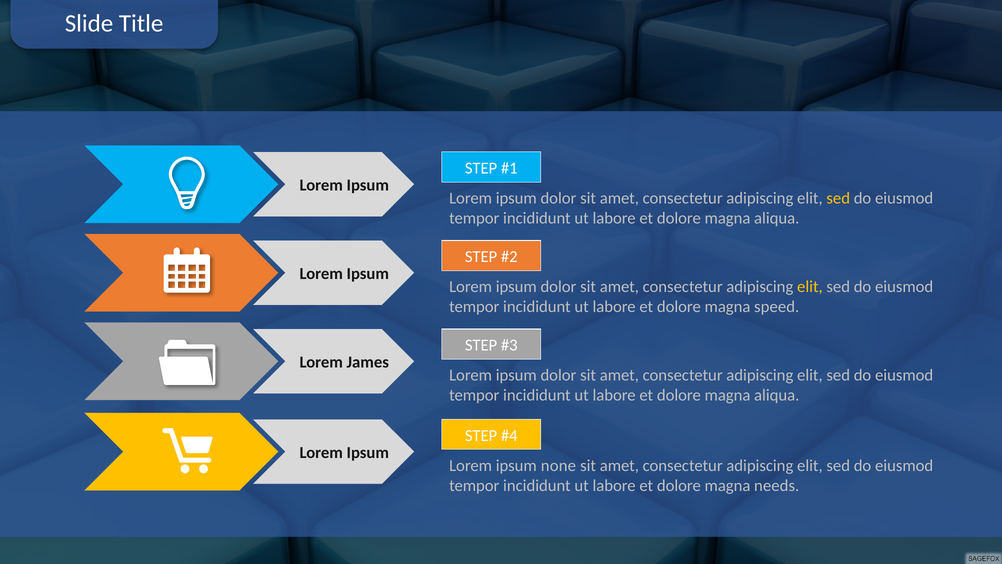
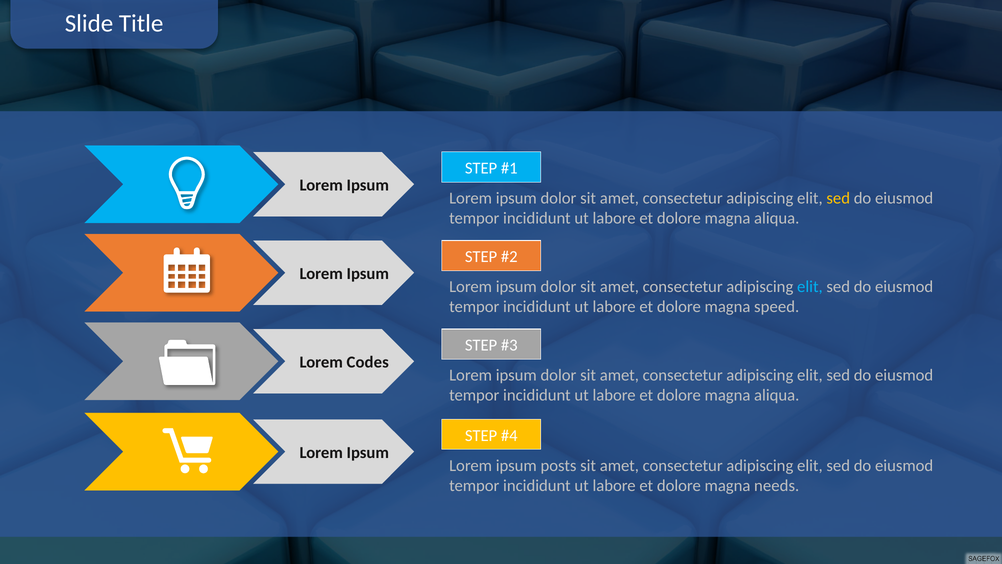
elit colour: yellow -> light blue (810, 287)
James: James -> Codes (368, 362)
none: none -> posts (559, 465)
